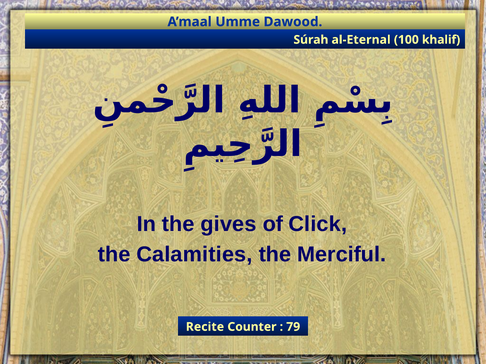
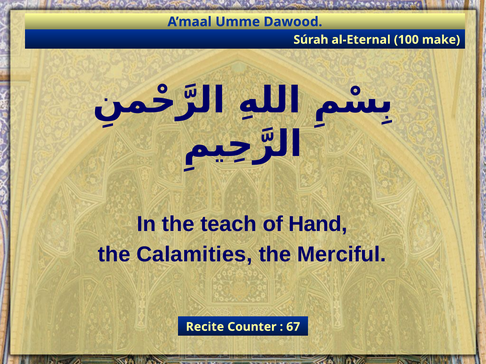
khalif: khalif -> make (441, 40)
gives: gives -> teach (229, 225)
Click: Click -> Hand (318, 225)
79: 79 -> 67 (293, 327)
